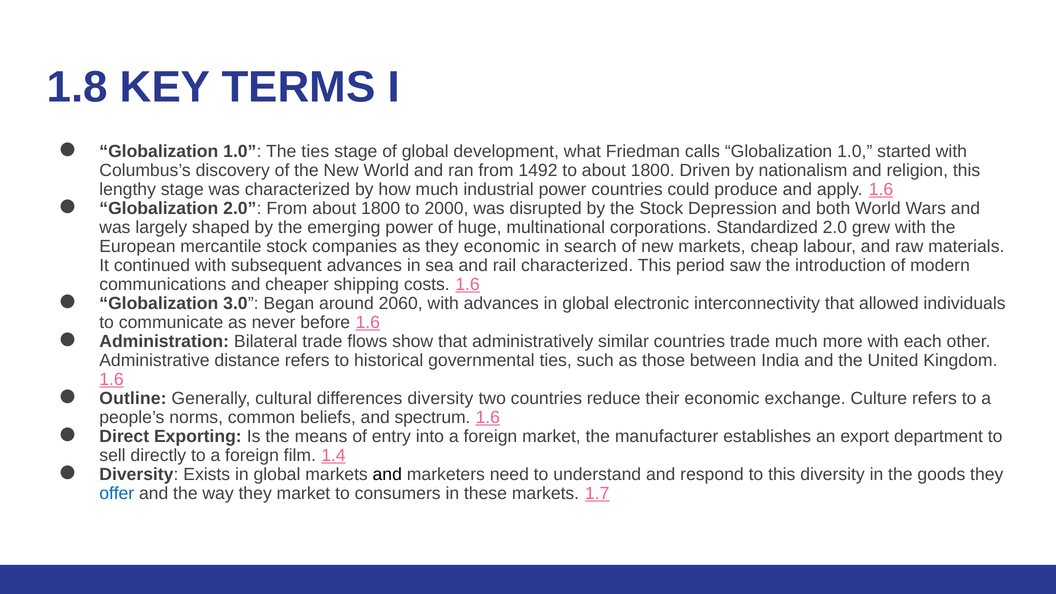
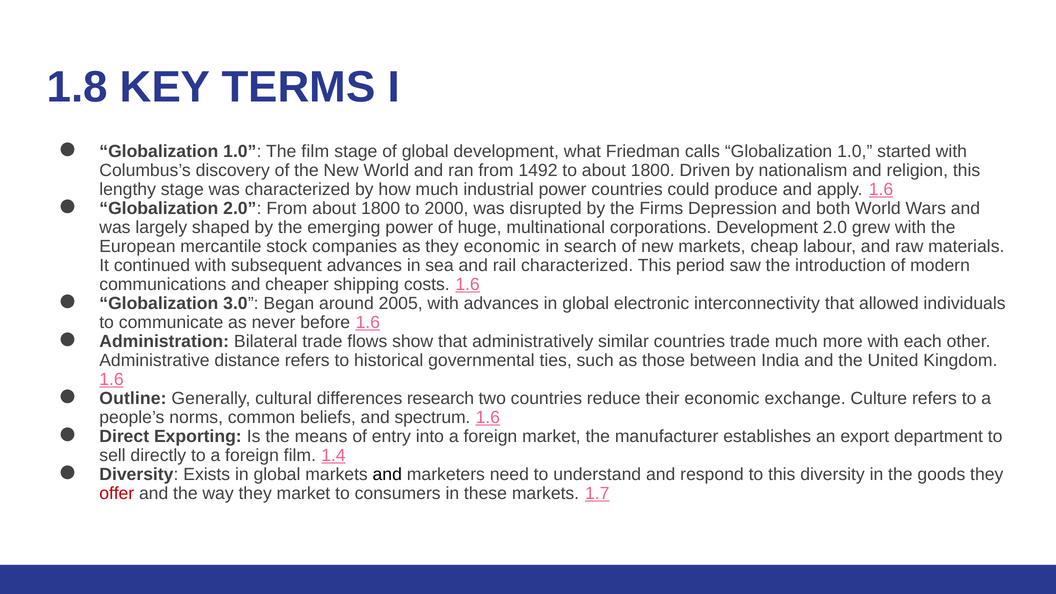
The ties: ties -> film (315, 151)
the Stock: Stock -> Firms (661, 208)
corporations Standardized: Standardized -> Development (767, 227)
2060: 2060 -> 2005 (401, 303)
differences diversity: diversity -> research (441, 398)
offer colour: blue -> red (117, 493)
